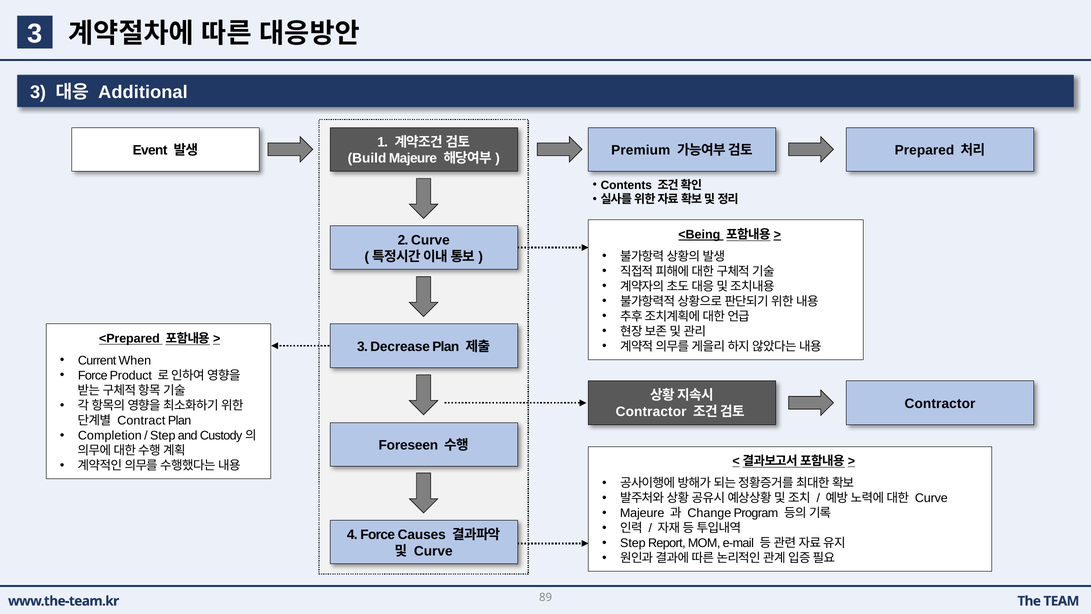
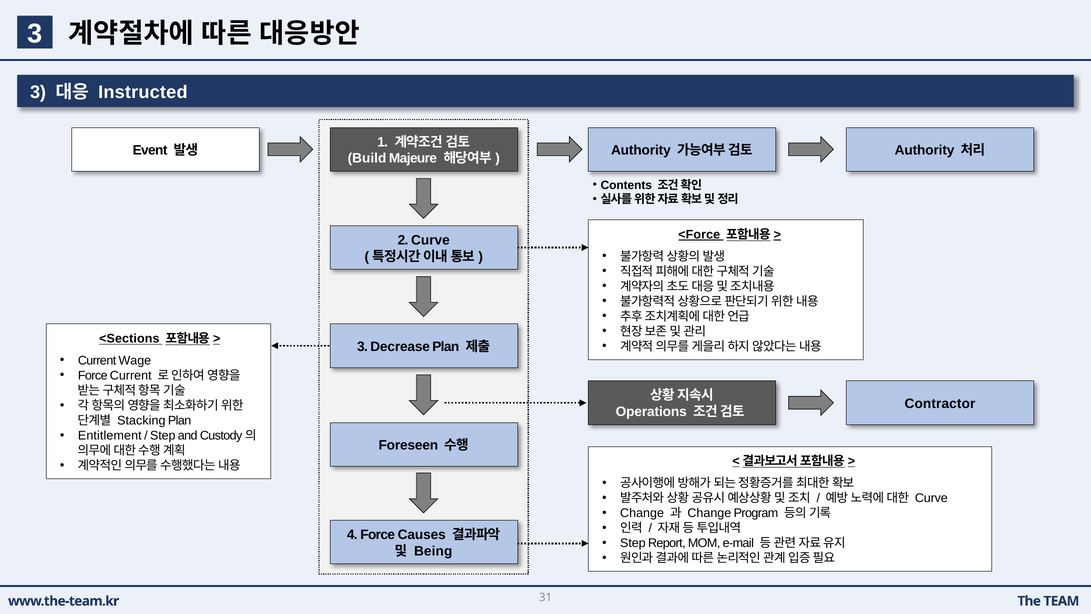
Additional: Additional -> Instructed (143, 92)
Premium: Premium -> Authority (641, 150)
Prepared: Prepared -> Authority (925, 150)
<Being: <Being -> <Force (699, 234)
<Prepared: <Prepared -> <Sections (129, 339)
When: When -> Wage (135, 360)
Force Product: Product -> Current (131, 375)
Contractor: Contractor -> Operations (651, 412)
Contract: Contract -> Stacking (141, 420)
Completion: Completion -> Entitlement (110, 435)
Majeure: Majeure -> Change (642, 513)
Curve: Curve -> Being (433, 551)
89: 89 -> 31 (546, 597)
